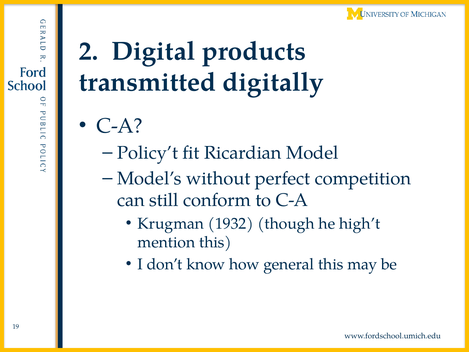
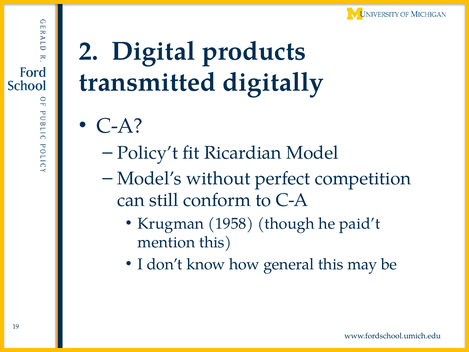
1932: 1932 -> 1958 (231, 223)
high’t: high’t -> paid’t (360, 223)
